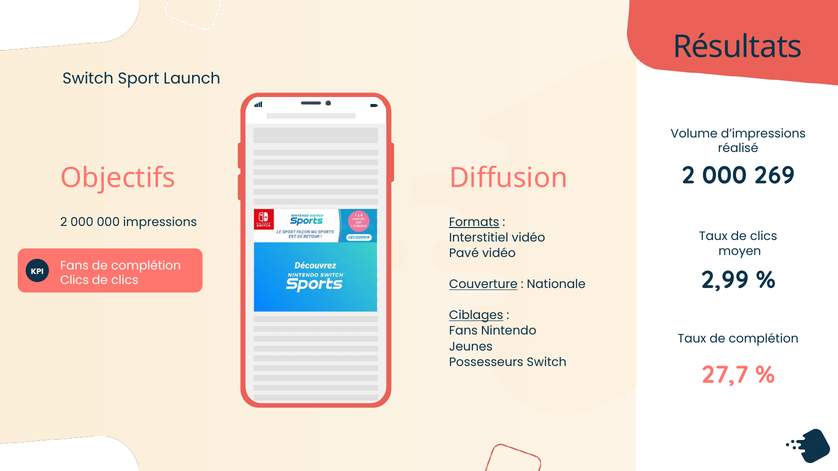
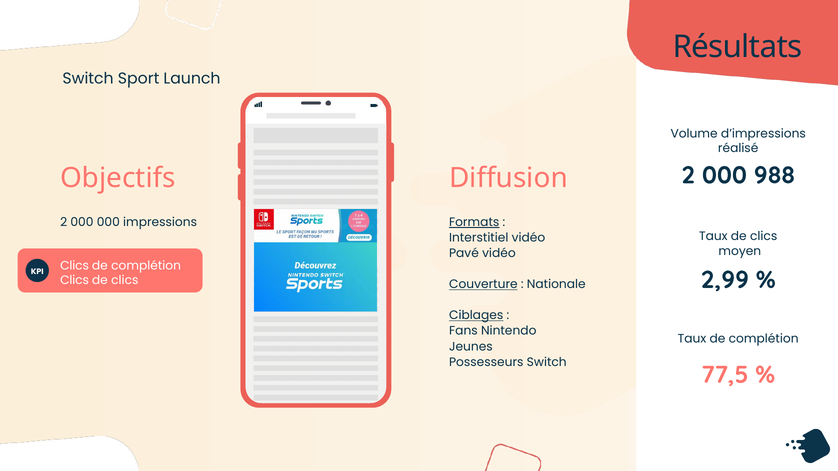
269: 269 -> 988 (774, 175)
Fans: Fans -> Clics (75, 266)
27,7: 27,7 -> 77,5 (725, 375)
